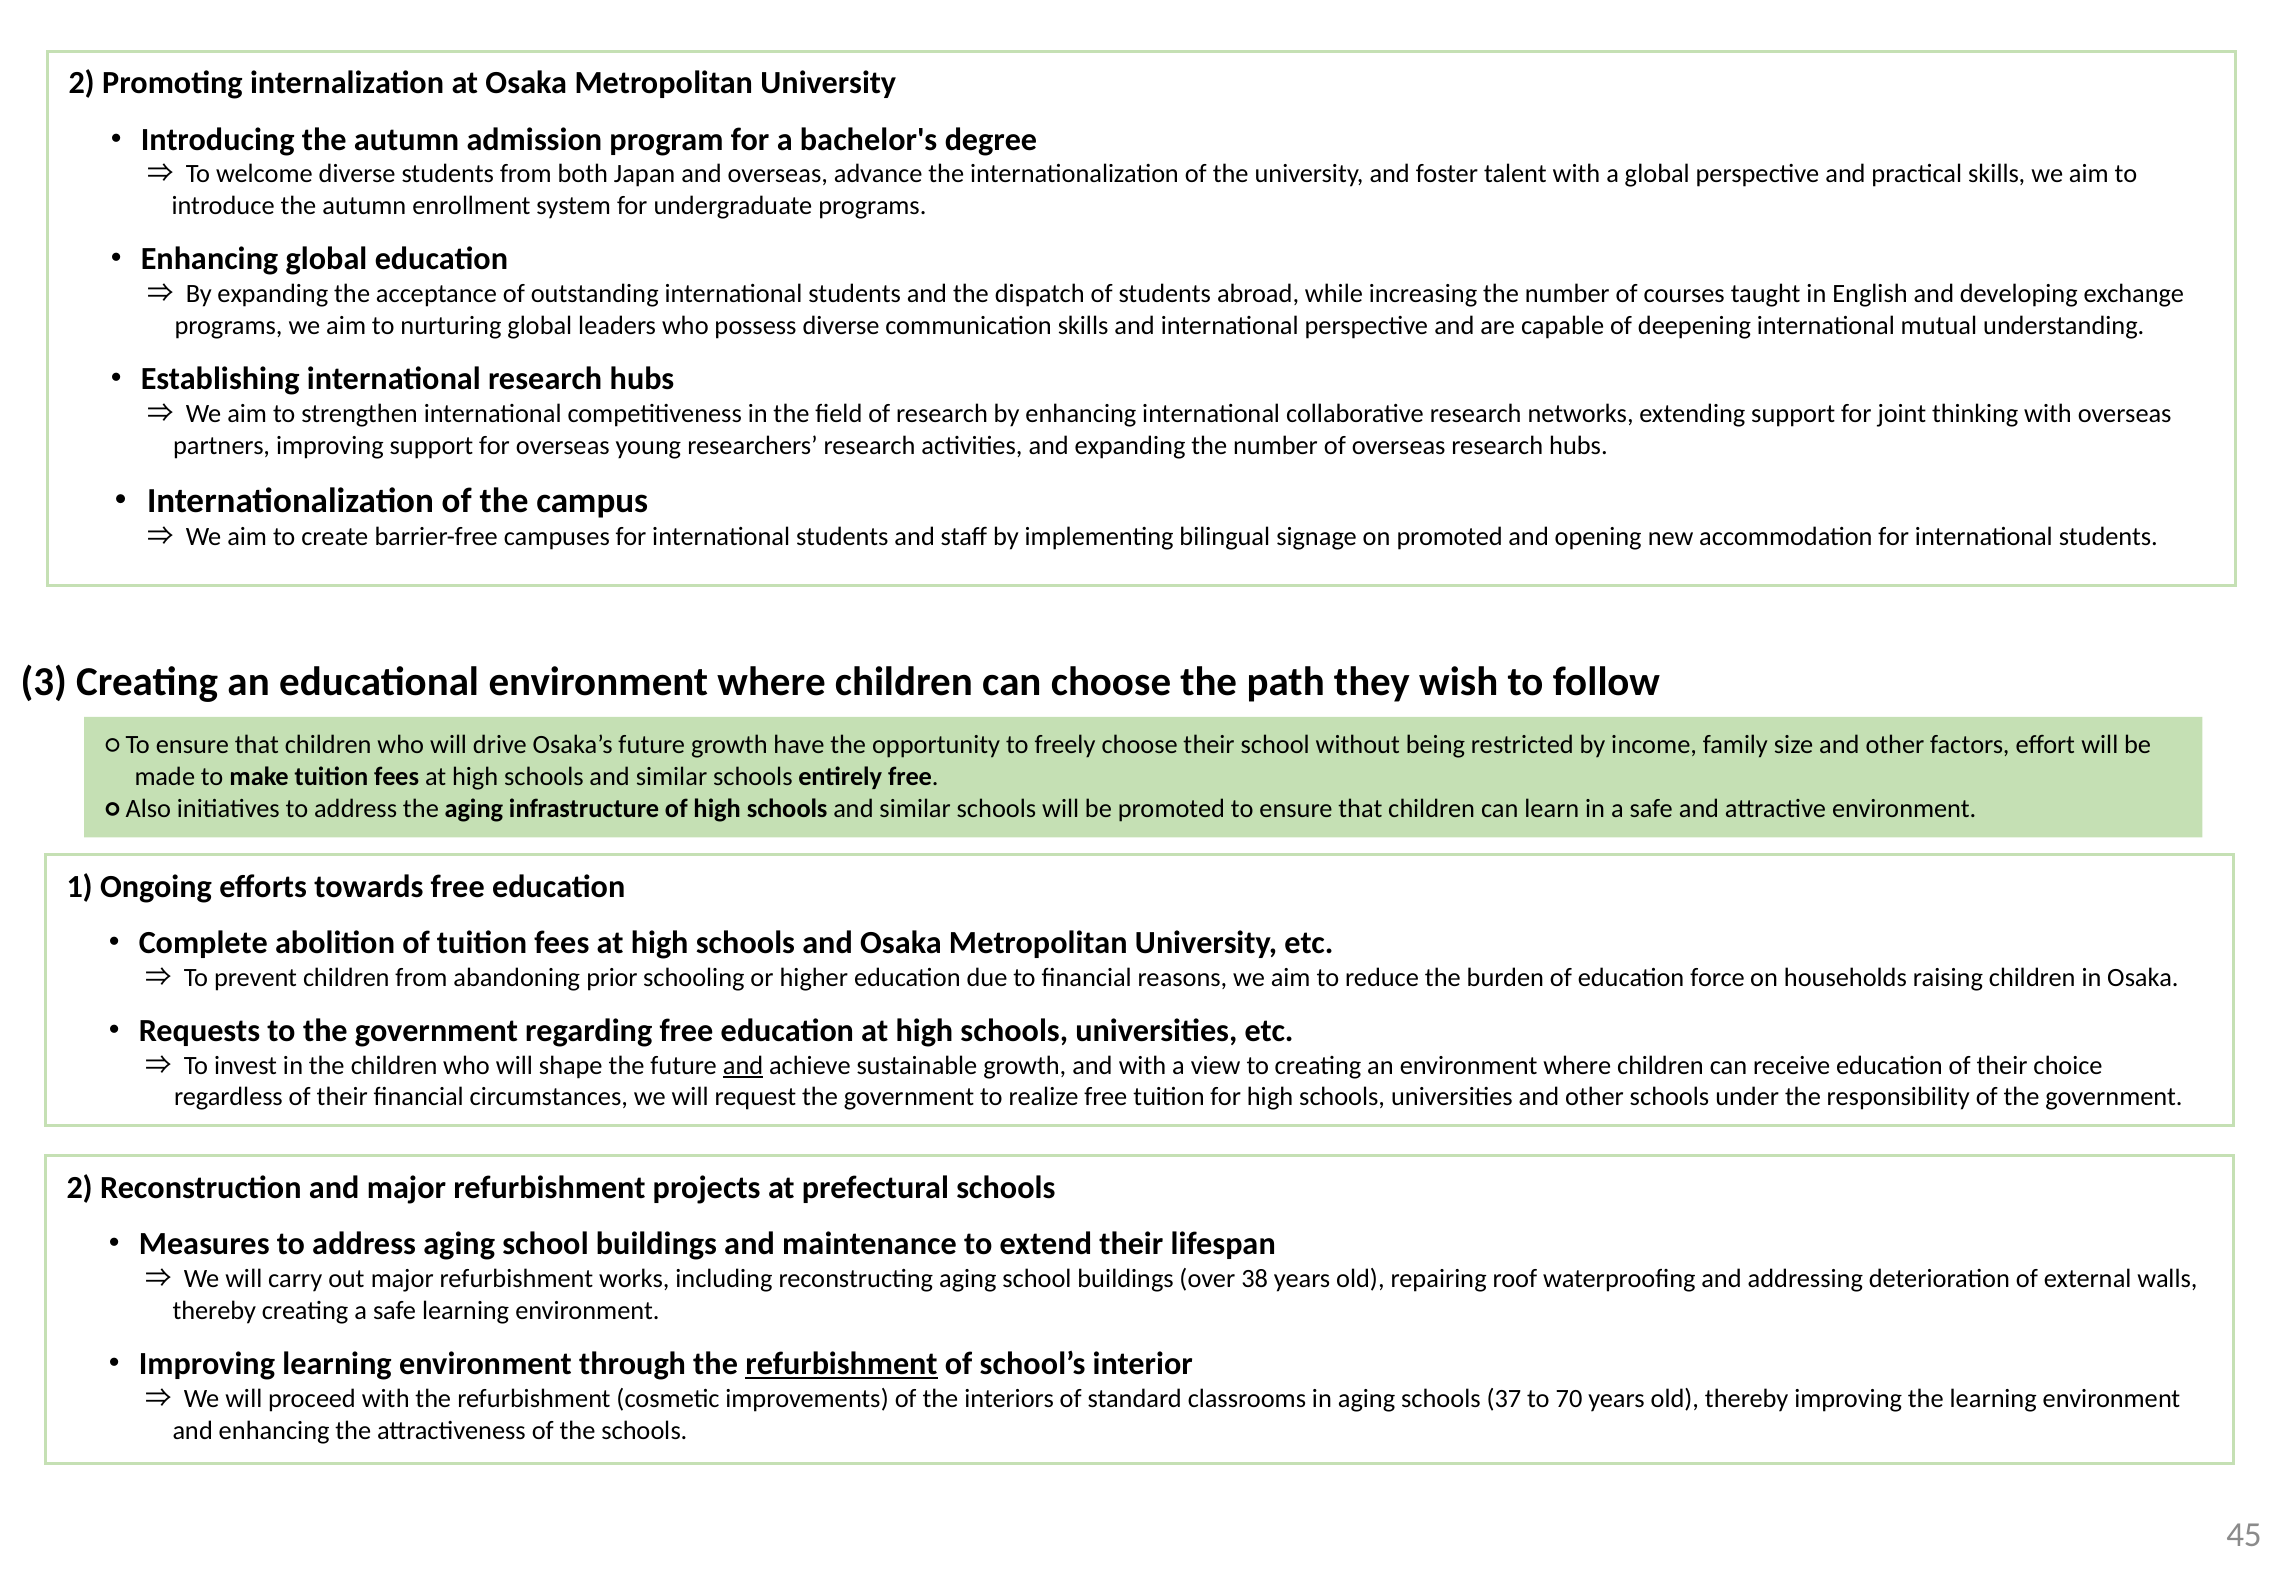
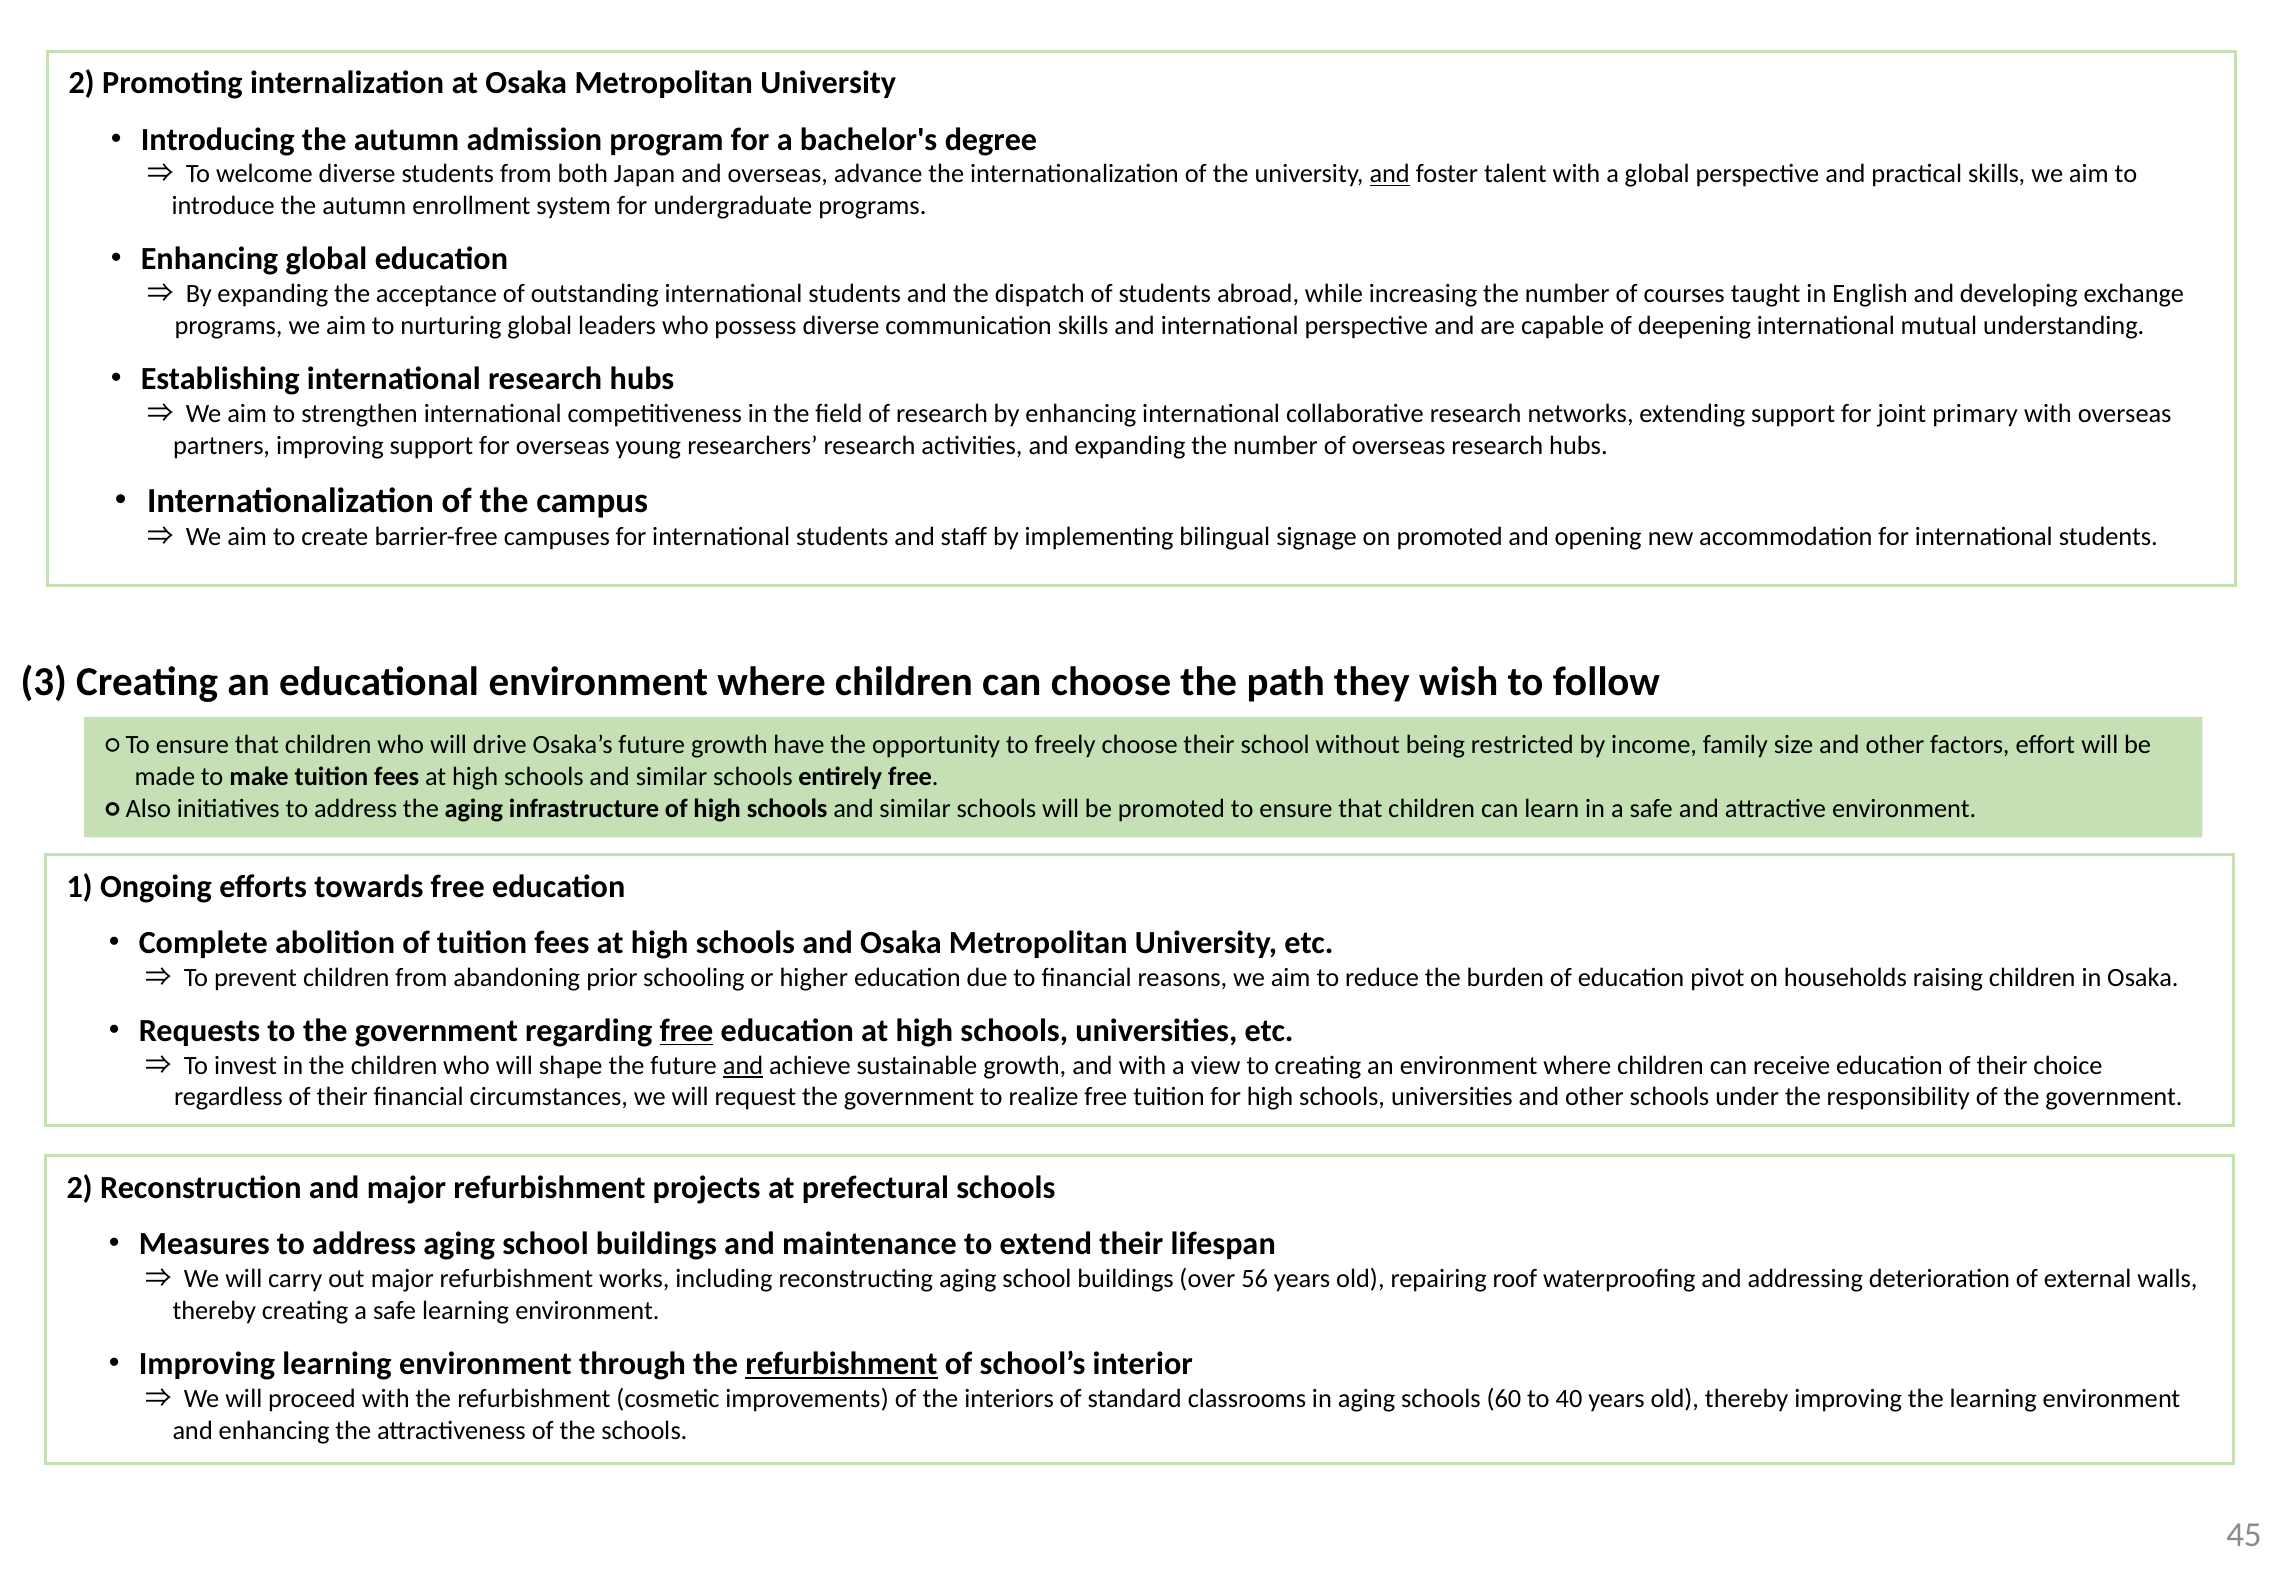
and underline: none -> present (1390, 174)
thinking: thinking -> primary (1975, 414)
force: force -> pivot (1717, 977)
free underline: none -> present (686, 1030)
38: 38 -> 56 (1255, 1279)
37: 37 -> 60 (1504, 1398)
70: 70 -> 40 (1569, 1398)
